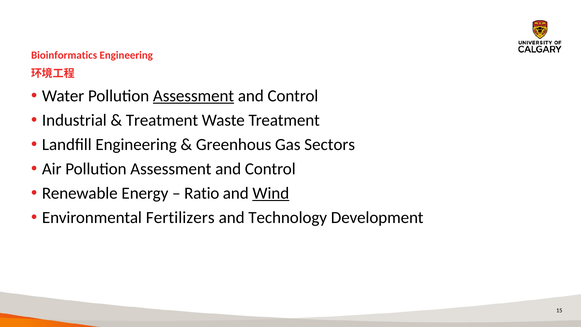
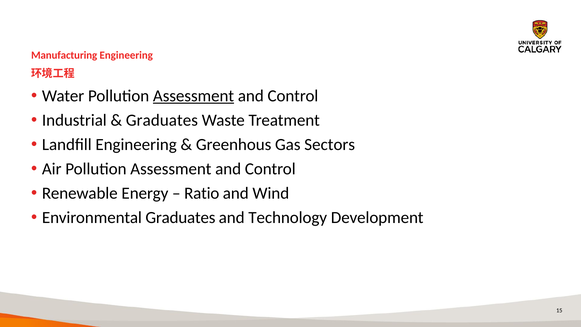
Bioinformatics: Bioinformatics -> Manufacturing (64, 55)
Treatment: Treatment -> Graduates (162, 120)
Wind underline: present -> none (271, 193)
Environmental Fertilizers: Fertilizers -> Graduates (180, 218)
